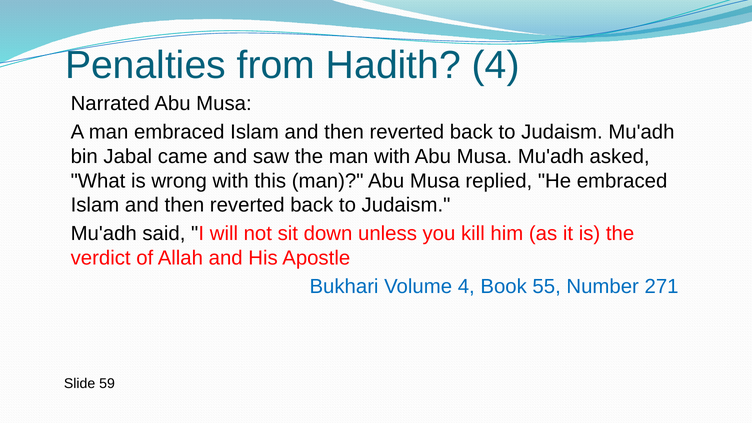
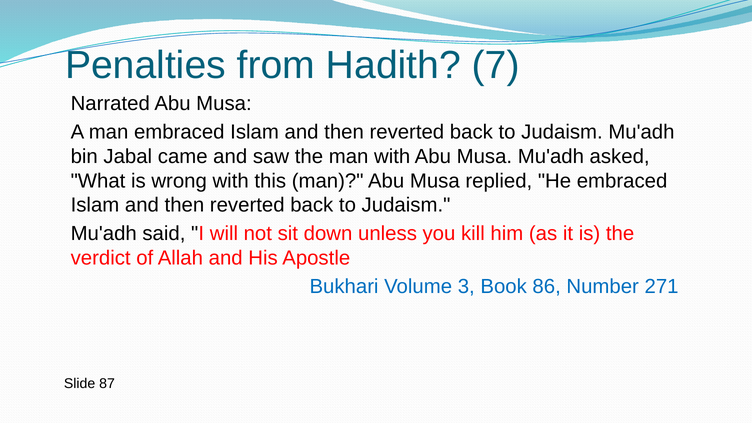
Hadith 4: 4 -> 7 (496, 65)
Volume 4: 4 -> 3 (466, 287)
55: 55 -> 86 (547, 287)
59: 59 -> 87 (107, 384)
